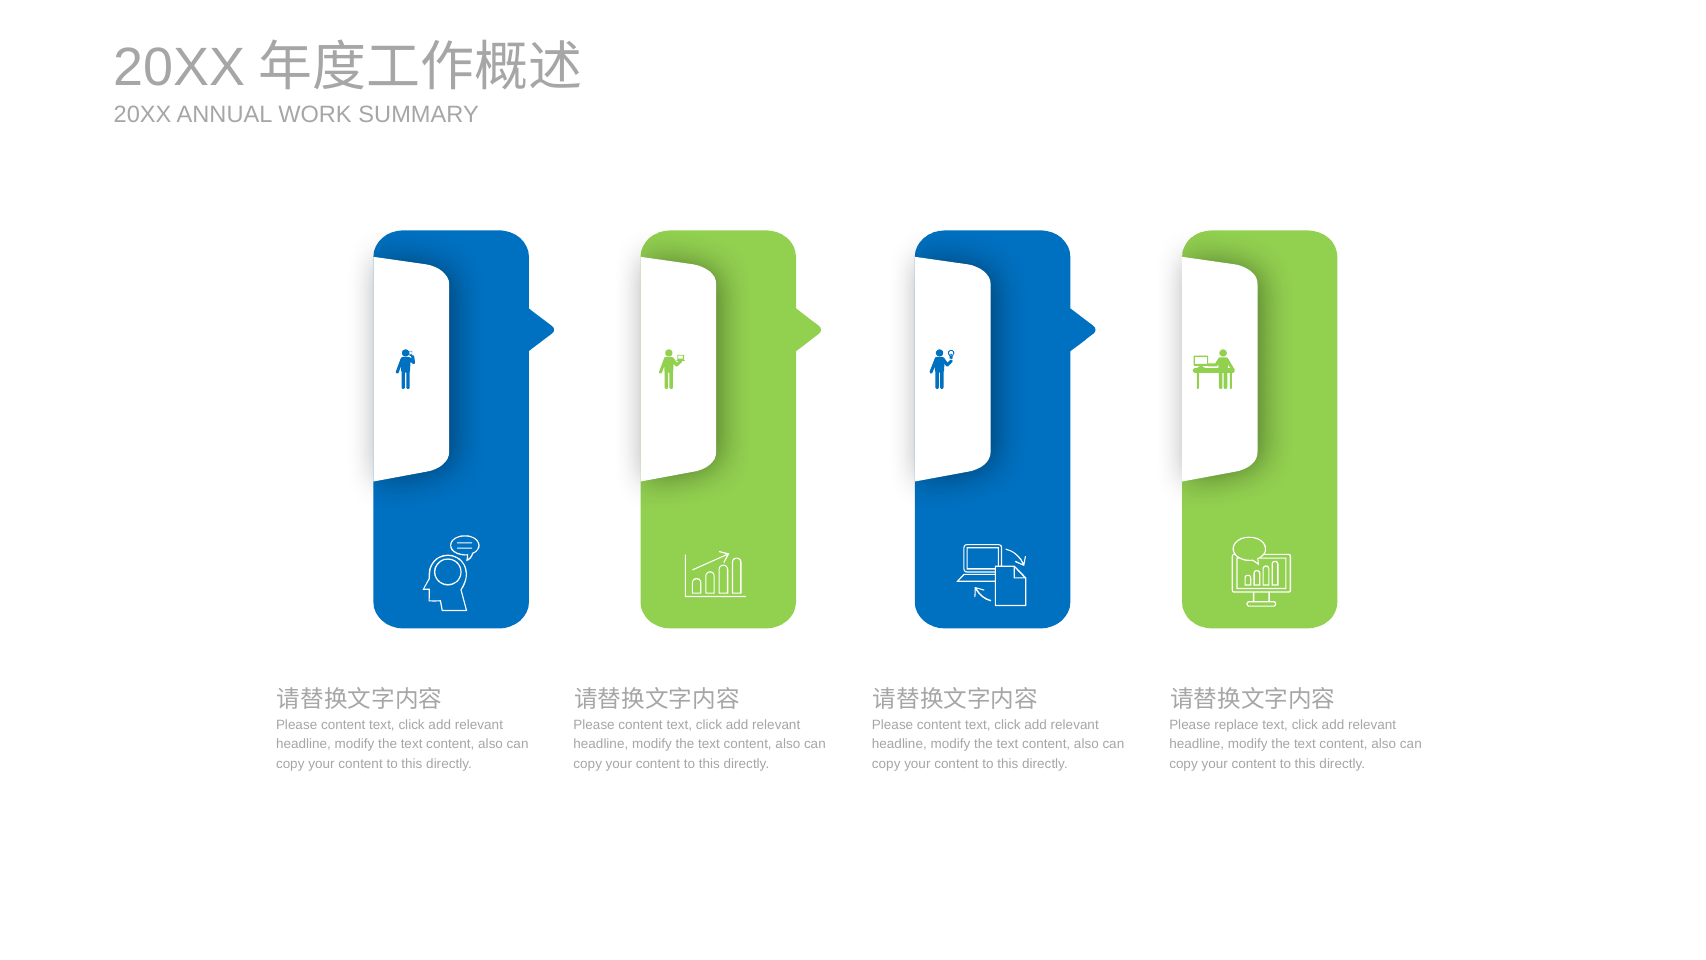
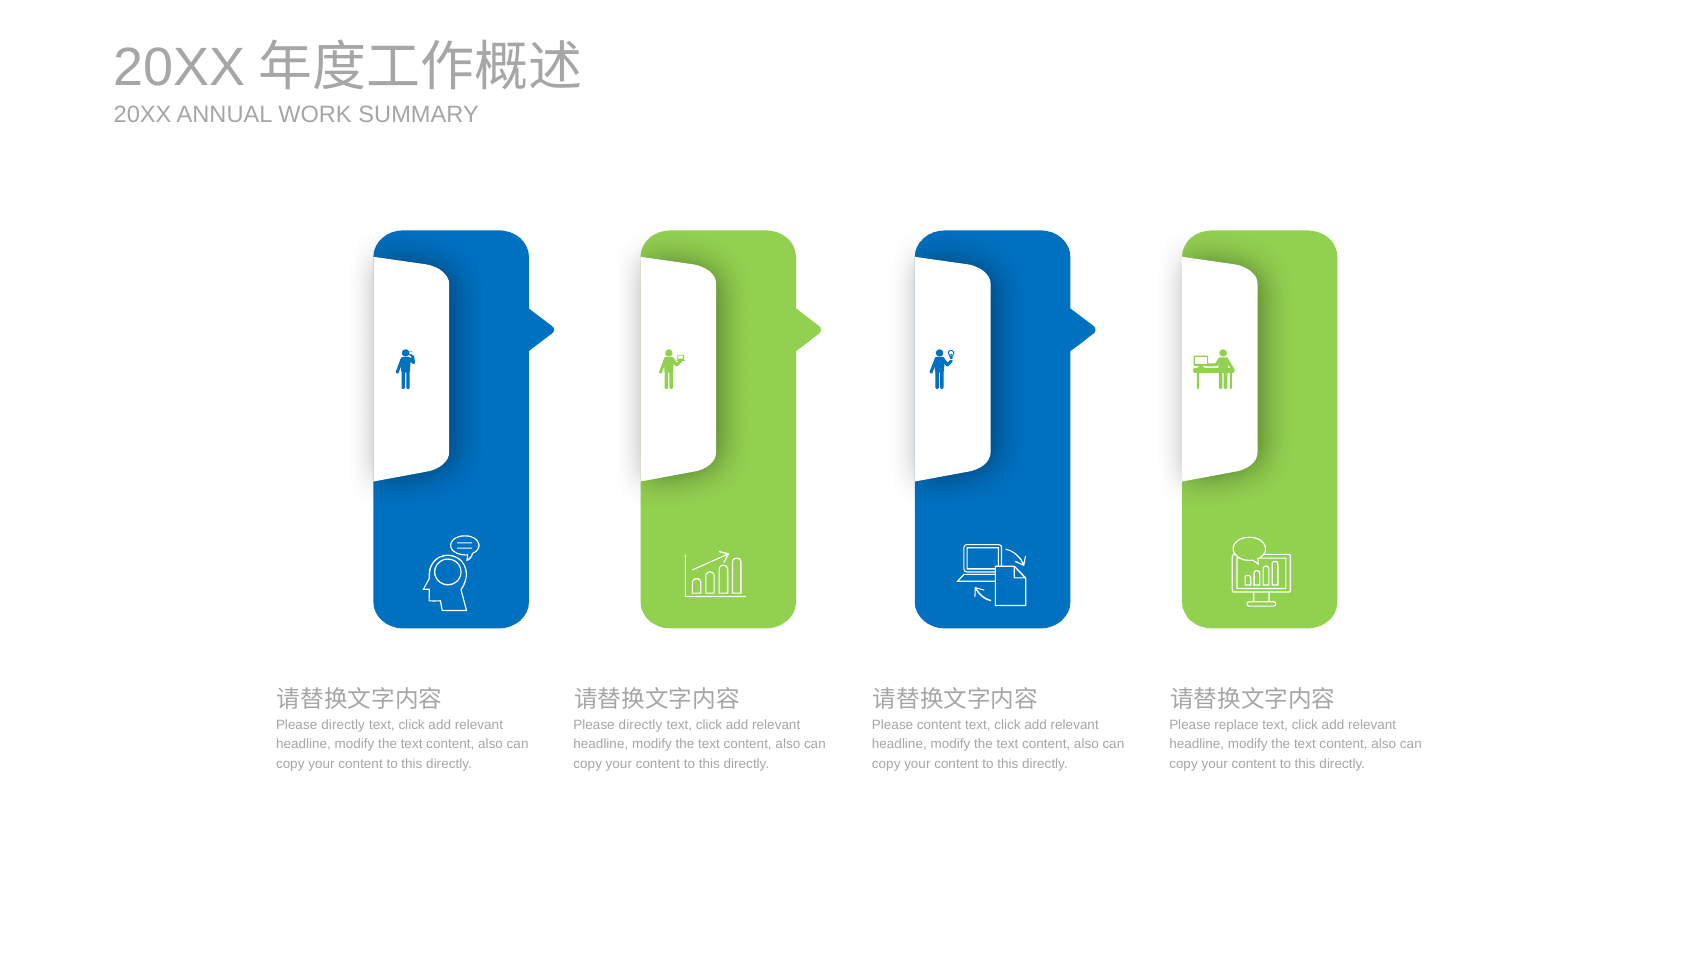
content: content -> directly (343, 725)
content: content -> directly (641, 725)
